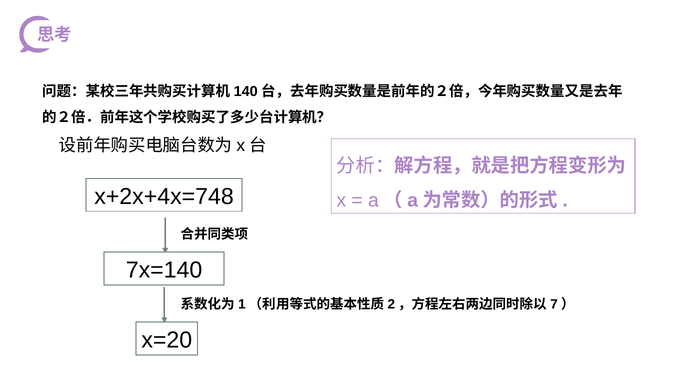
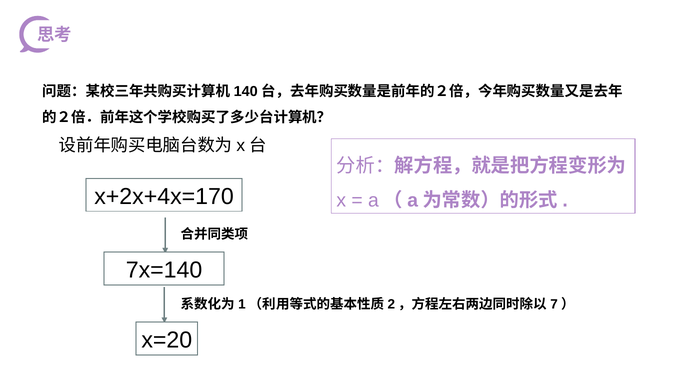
x+2x+4x=748: x+2x+4x=748 -> x+2x+4x=170 (164, 197)
